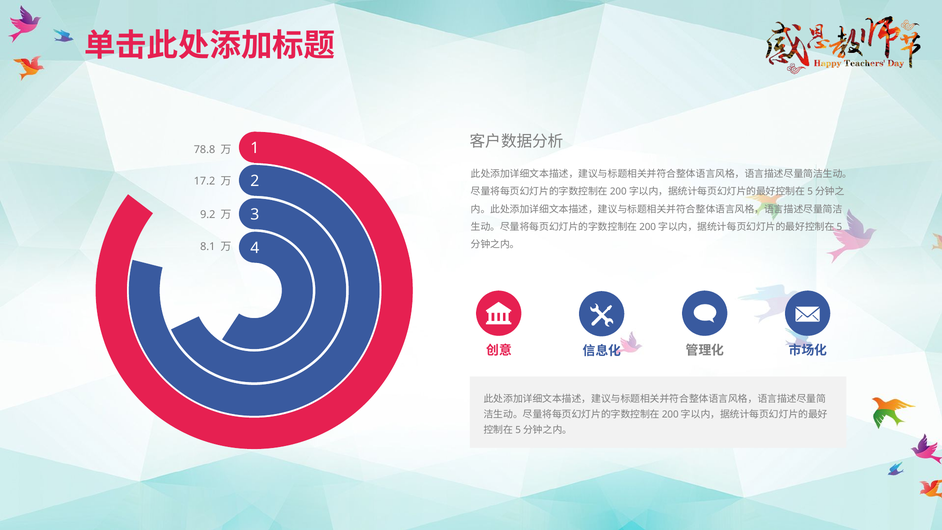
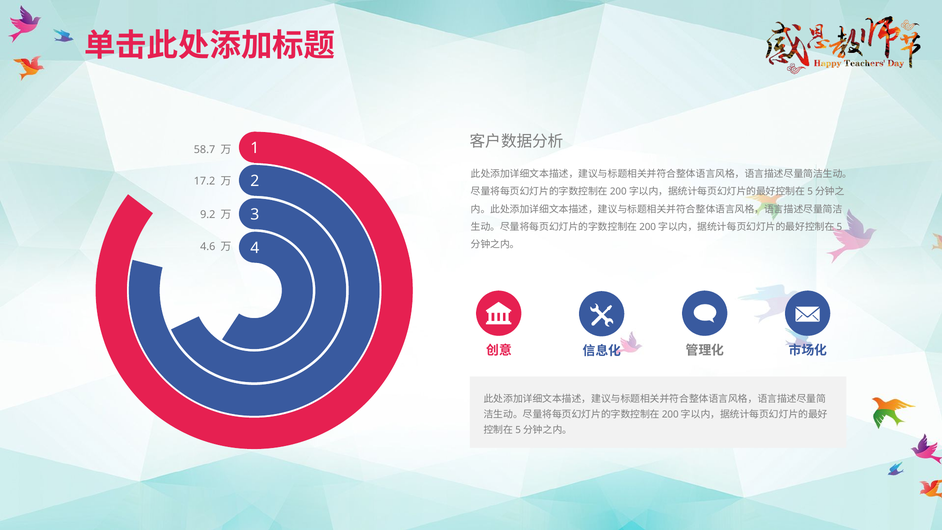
78.8: 78.8 -> 58.7 (205, 149)
8.1: 8.1 -> 4.6 (208, 247)
